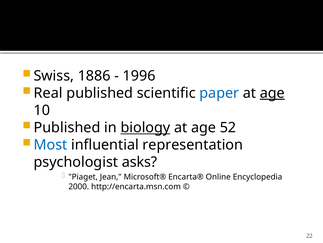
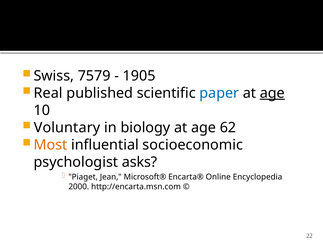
1886: 1886 -> 7579 (94, 76)
1996: 1996 -> 1905 (139, 76)
Published: Published -> Voluntary (67, 127)
biology underline: present -> none (145, 127)
52: 52 -> 62 (228, 127)
Most colour: blue -> orange (50, 144)
representation: representation -> socioeconomic (193, 144)
